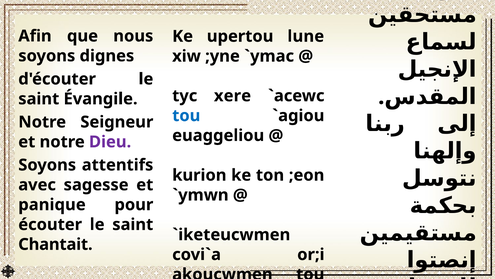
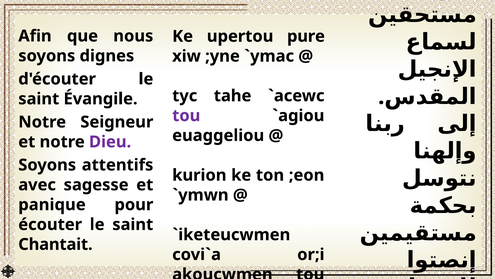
lune: lune -> pure (306, 36)
xere: xere -> tahe (233, 96)
tou colour: blue -> purple (186, 115)
